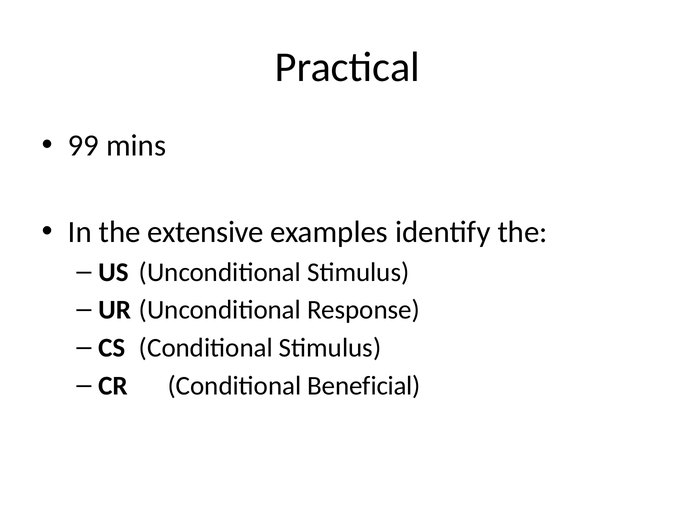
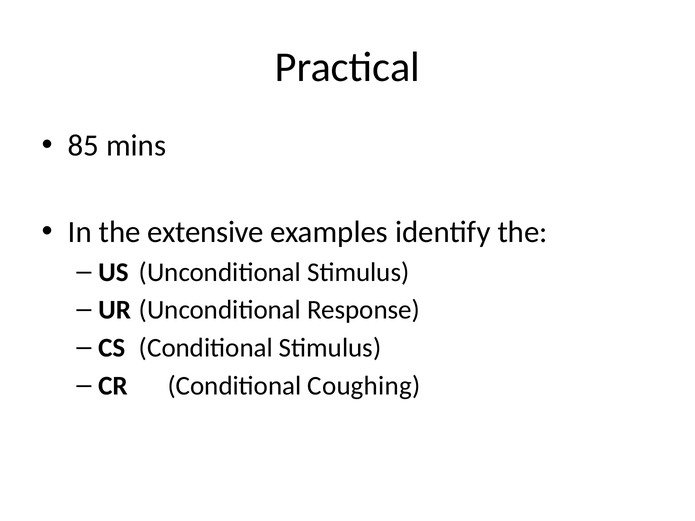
99: 99 -> 85 (83, 146)
Beneficial: Beneficial -> Coughing (364, 386)
